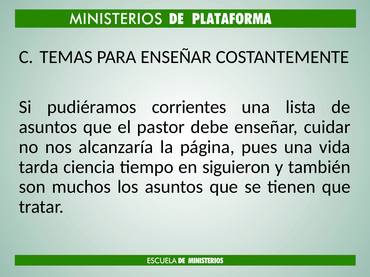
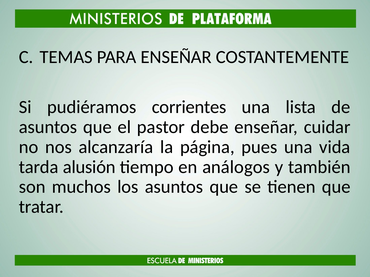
ciencia: ciencia -> alusión (89, 167)
siguieron: siguieron -> análogos (236, 167)
